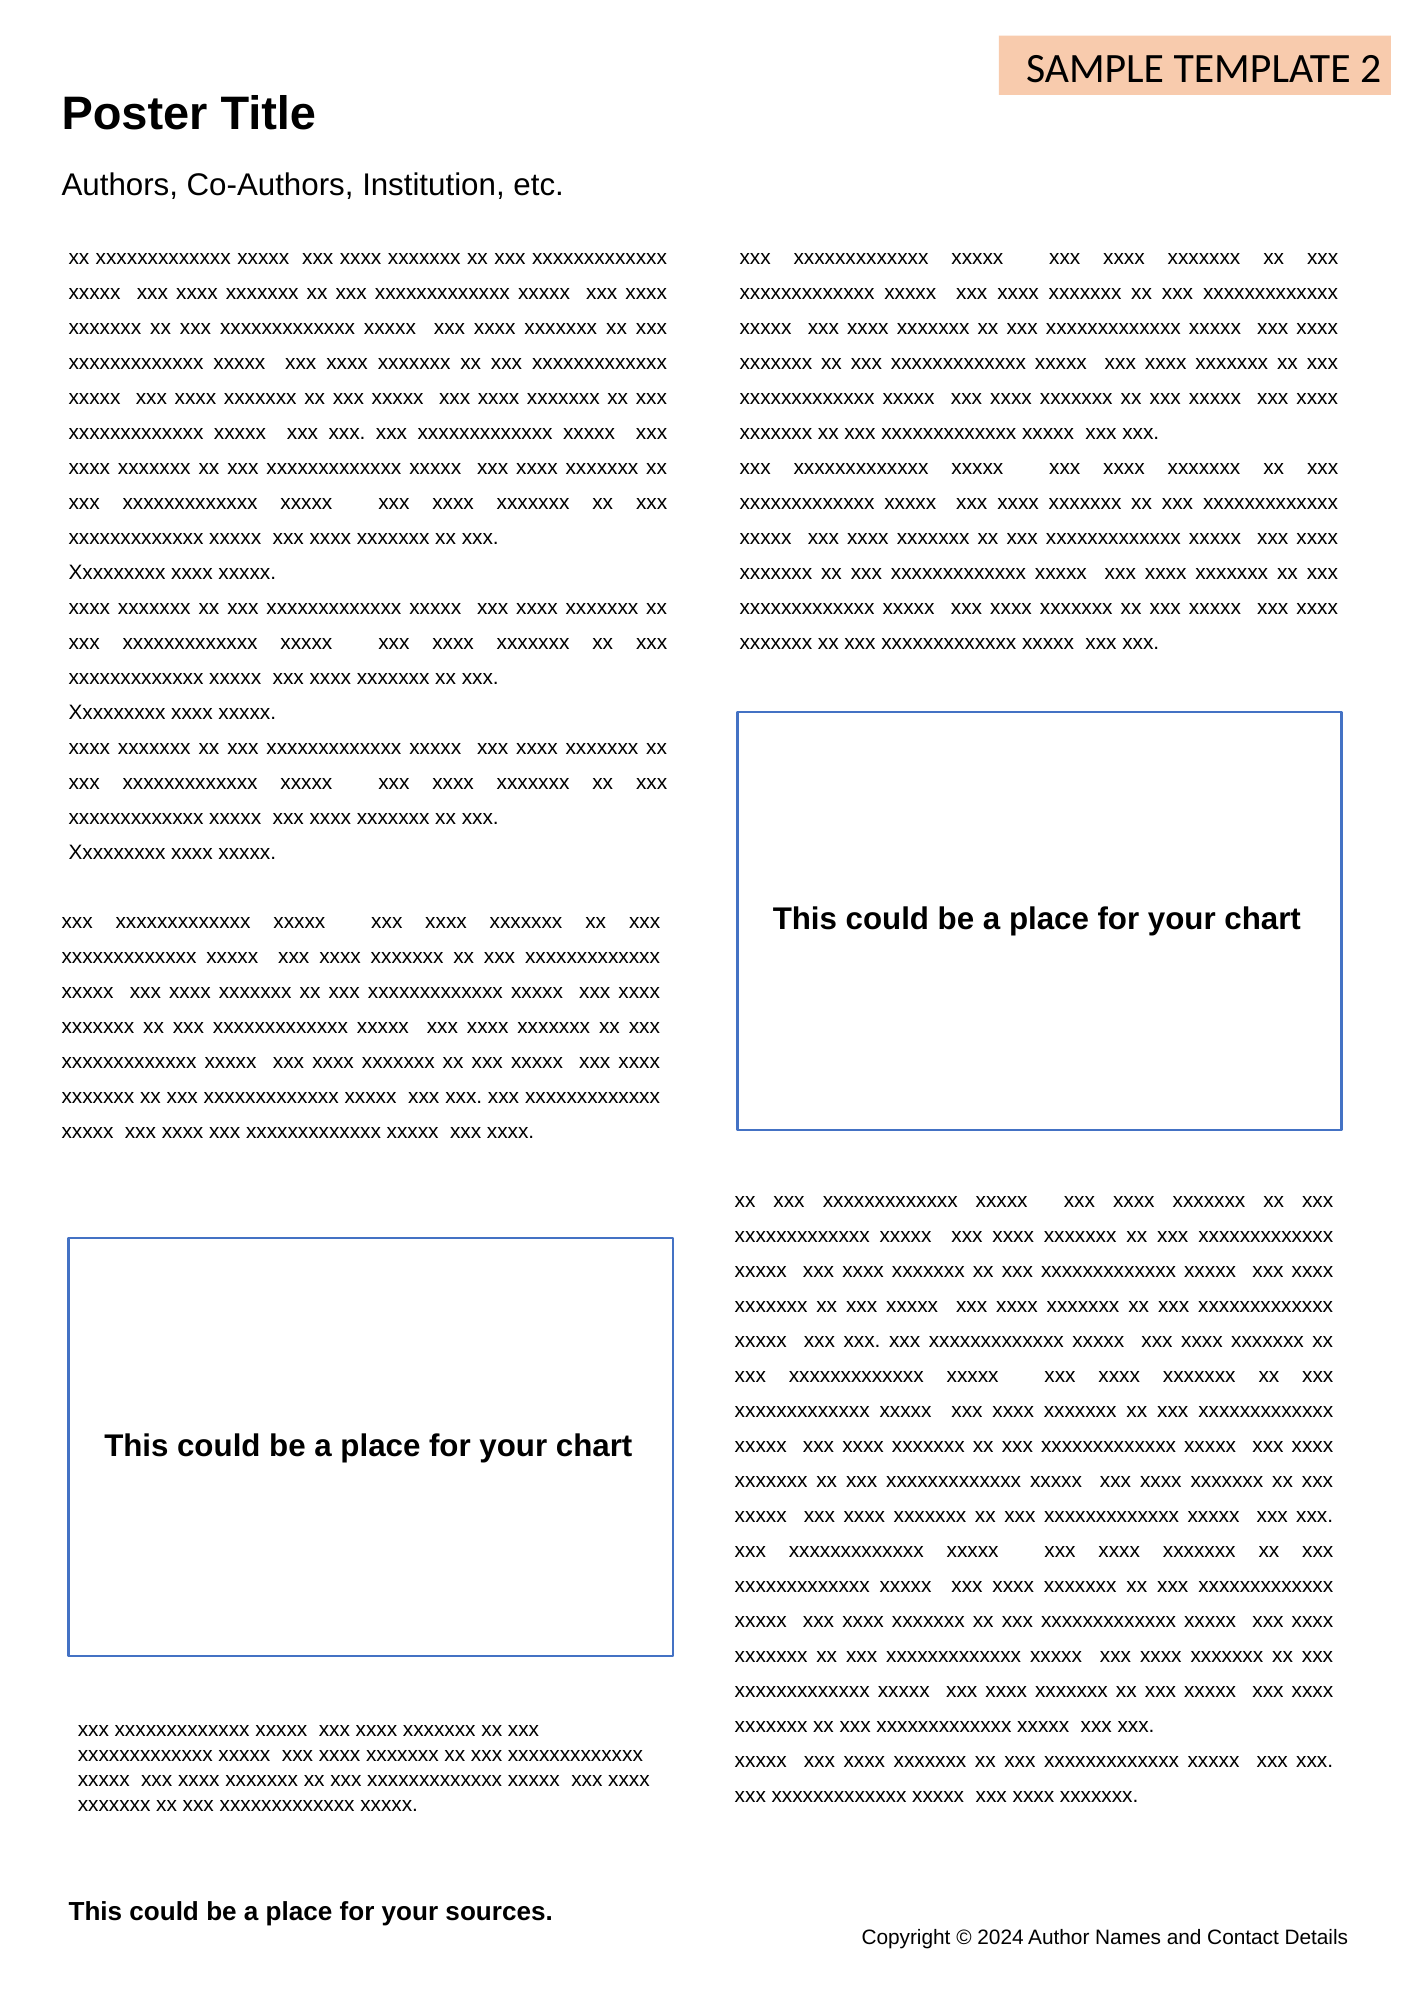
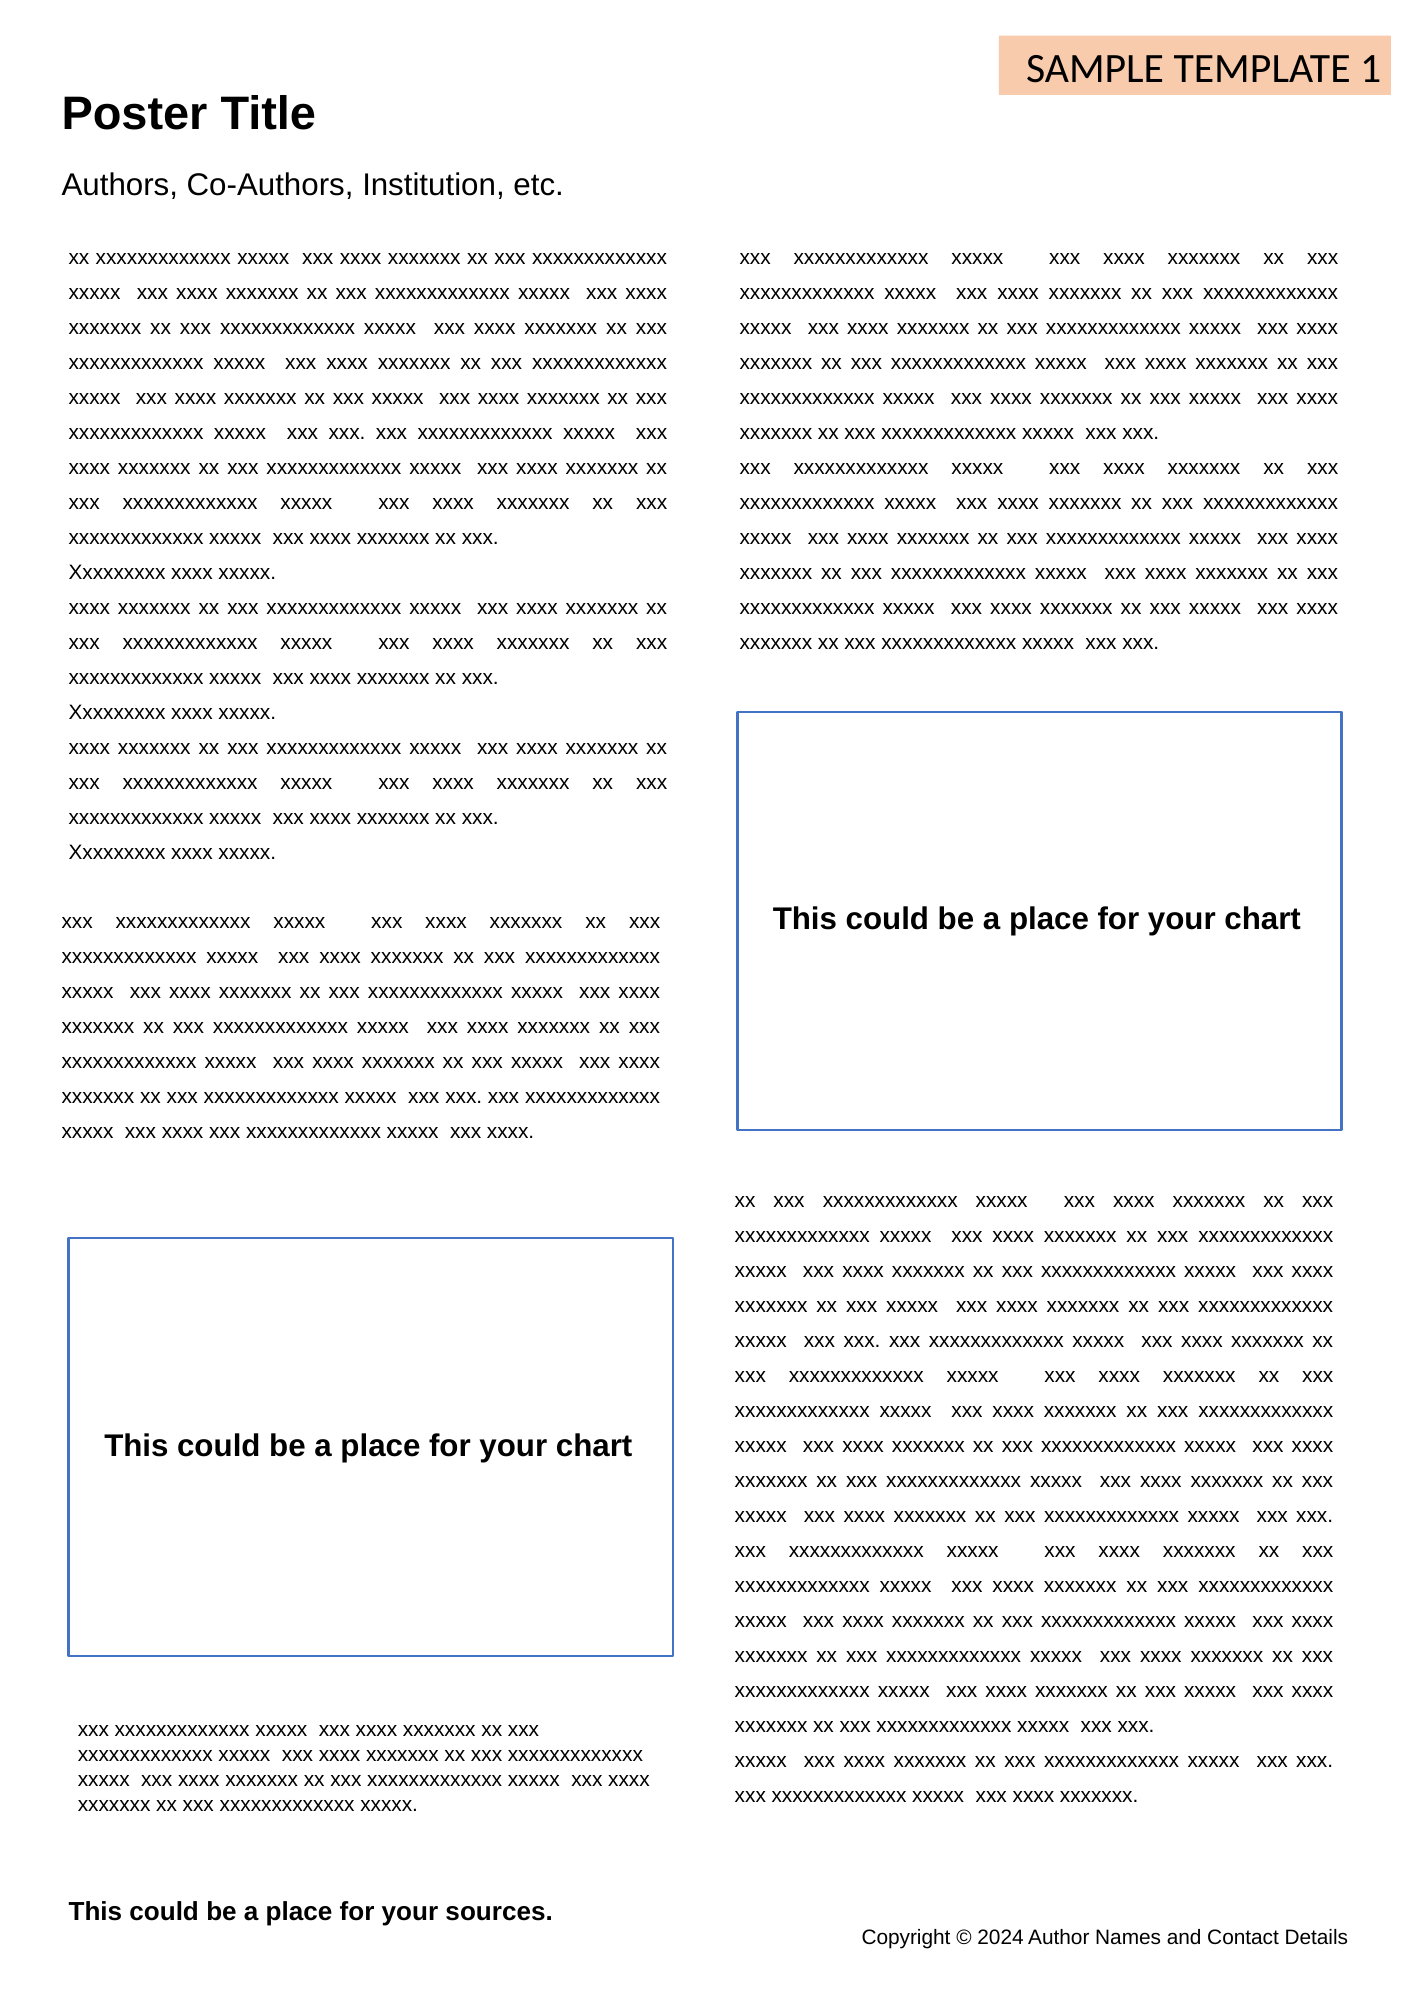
2: 2 -> 1 (1371, 68)
